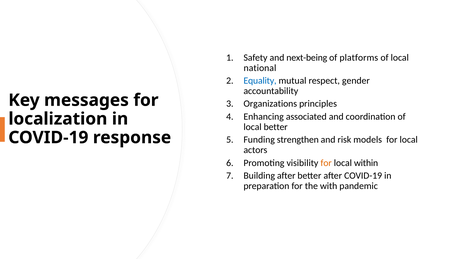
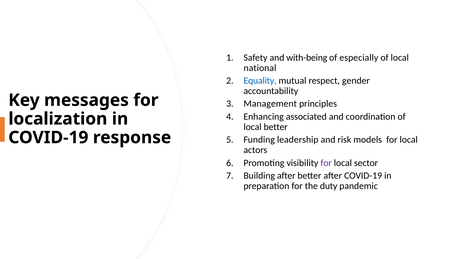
next-being: next-being -> with-being (307, 58)
platforms: platforms -> especially (359, 58)
Organizations: Organizations -> Management (270, 104)
strengthen: strengthen -> leadership (298, 140)
for colour: orange -> purple (326, 163)
within: within -> sector (366, 163)
with: with -> duty (329, 186)
